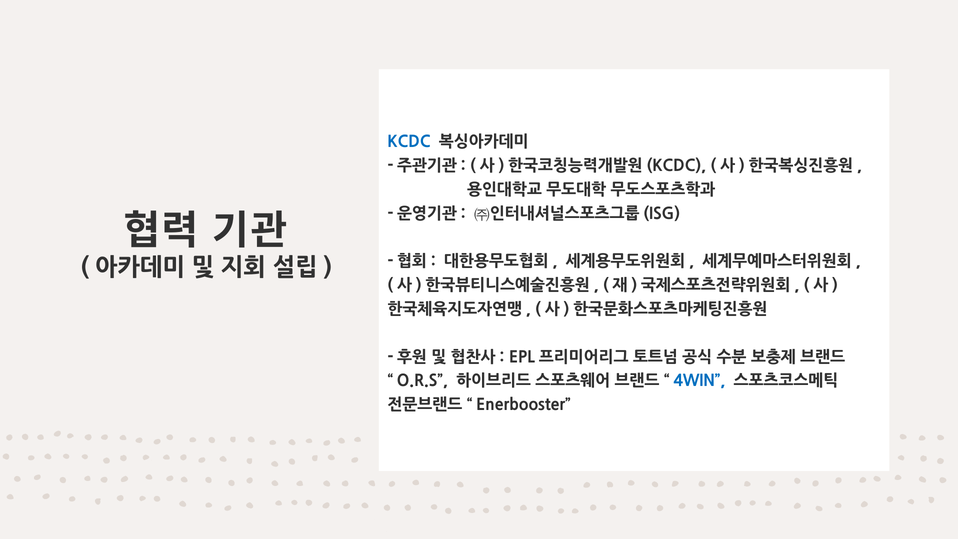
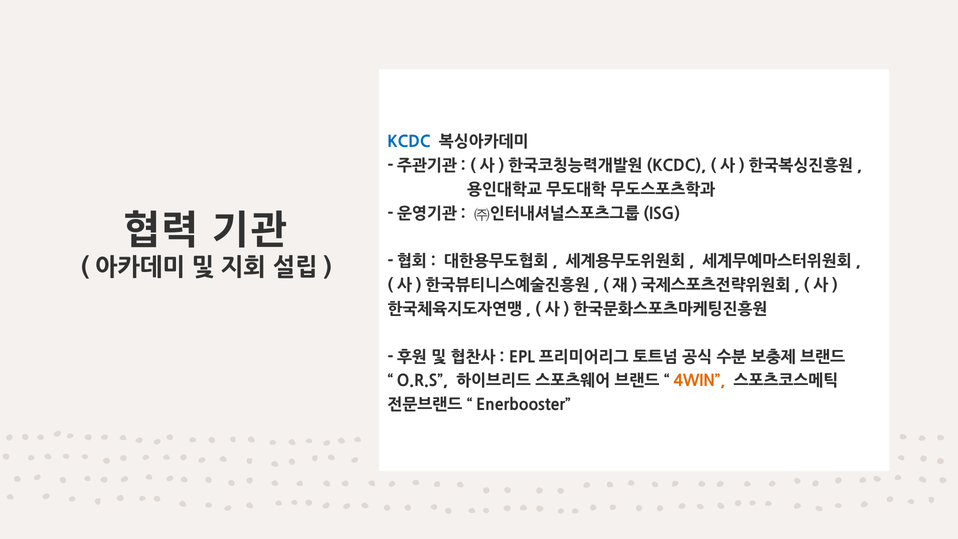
4WIN colour: blue -> orange (699, 381)
